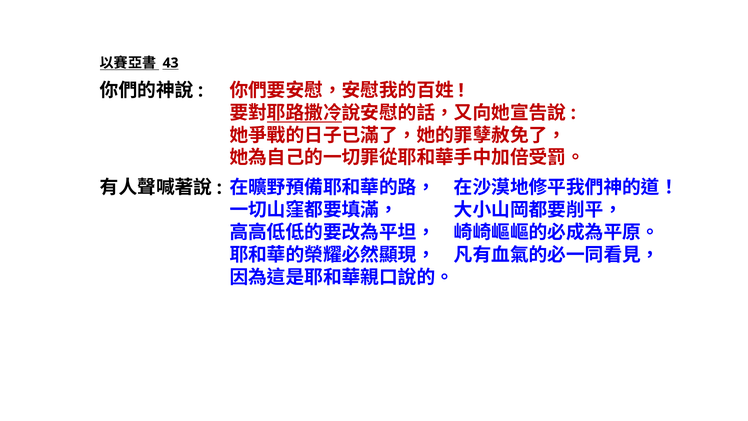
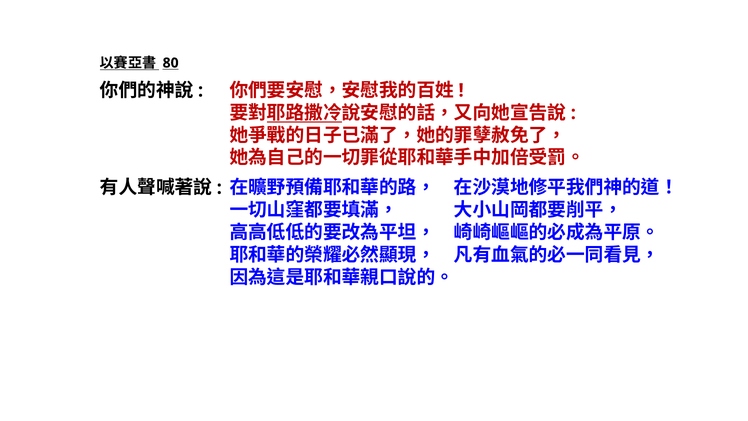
43: 43 -> 80 (171, 63)
